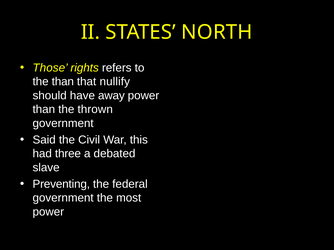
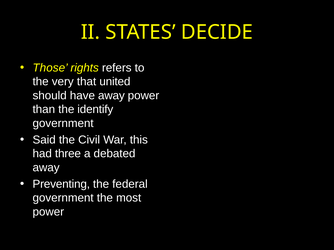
NORTH: NORTH -> DECIDE (217, 32)
the than: than -> very (63, 82)
nullify: nullify -> united (115, 82)
thrown: thrown -> identify (95, 110)
slave: slave -> away (46, 168)
